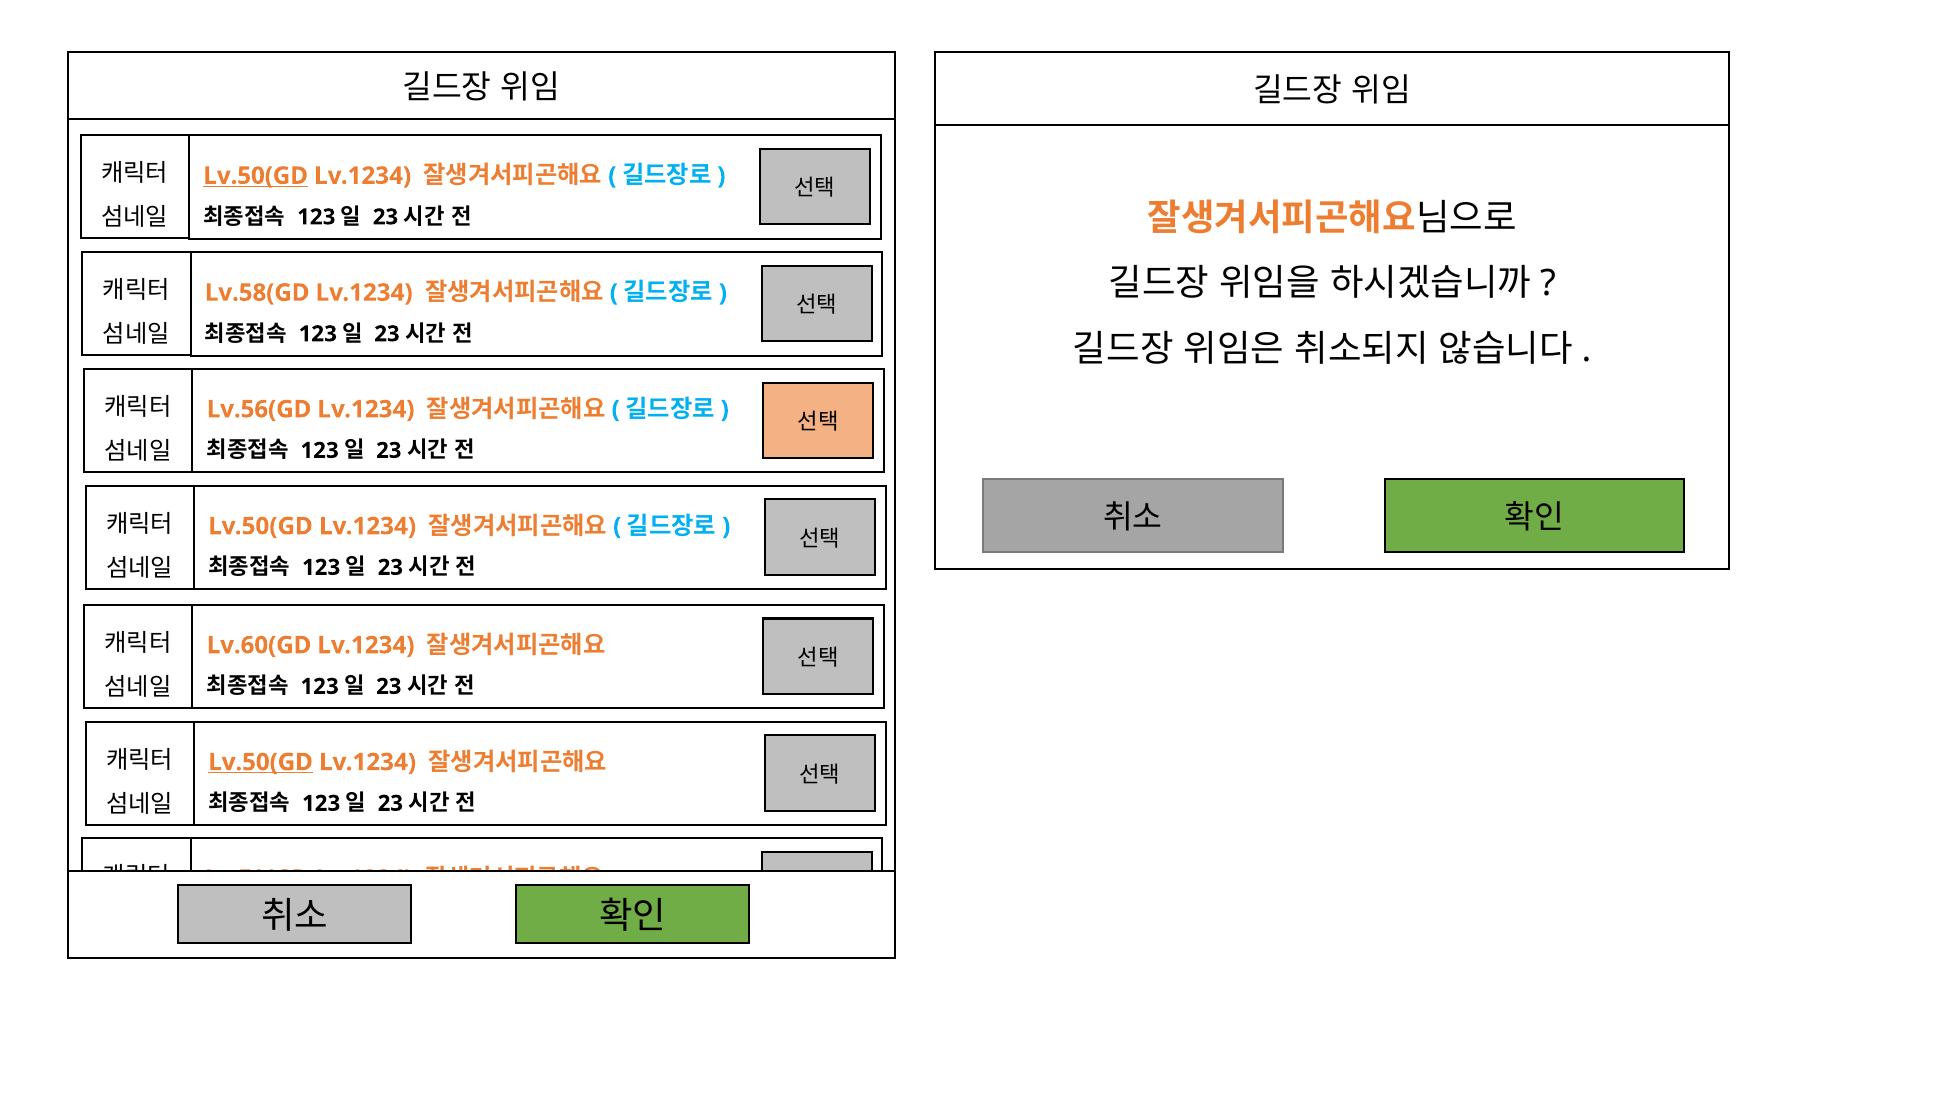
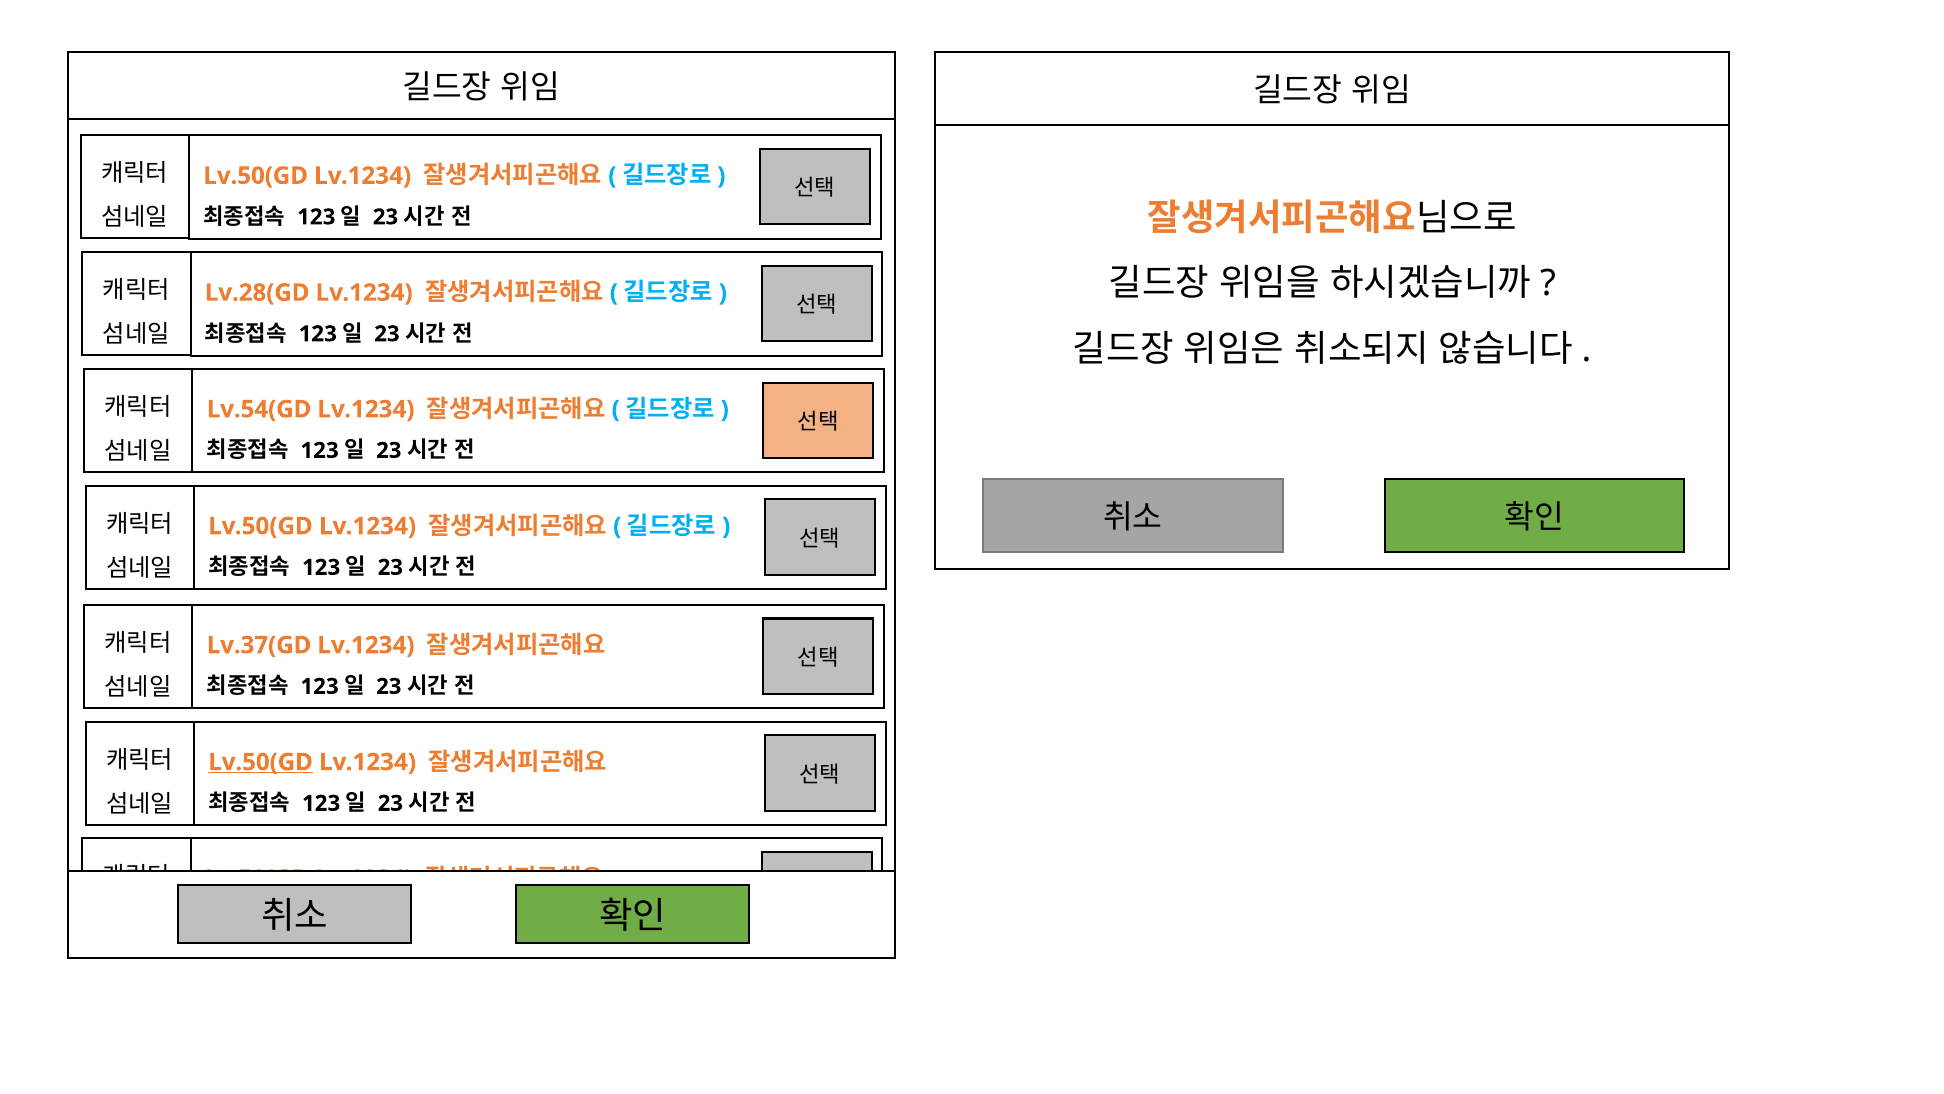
Lv.50(GD underline: present -> none (256, 176)
Lv.58(GD: Lv.58(GD -> Lv.28(GD (257, 293)
Lv.56(GD: Lv.56(GD -> Lv.54(GD (259, 409)
Lv.60(GD: Lv.60(GD -> Lv.37(GD (259, 645)
